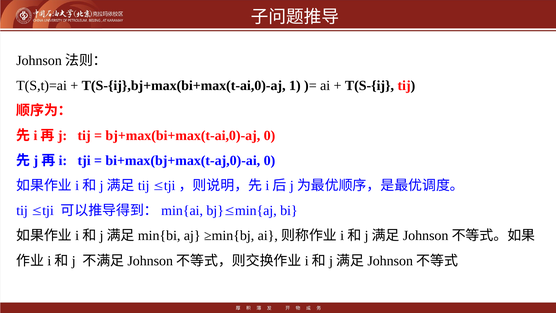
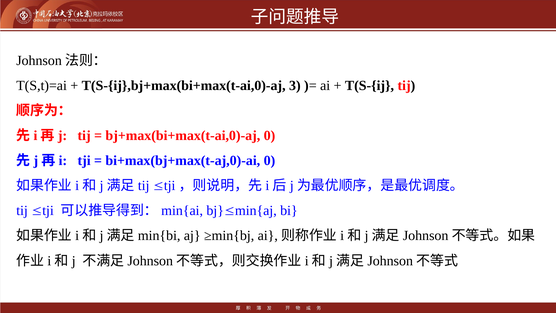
1: 1 -> 3 (295, 85)
